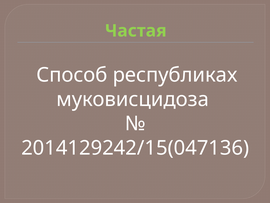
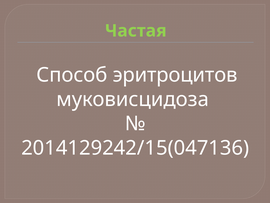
республиках: республиках -> эритроцитов (175, 75)
